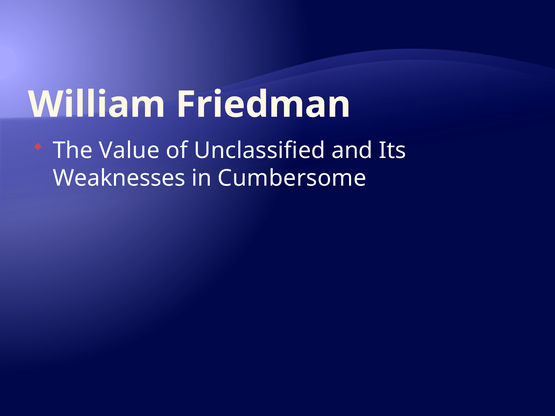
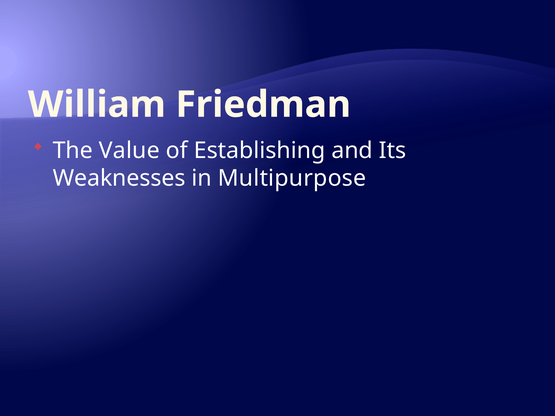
Unclassified: Unclassified -> Establishing (260, 151)
Cumbersome: Cumbersome -> Multipurpose (292, 178)
